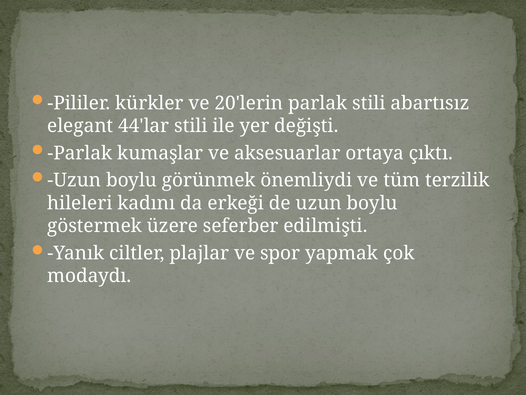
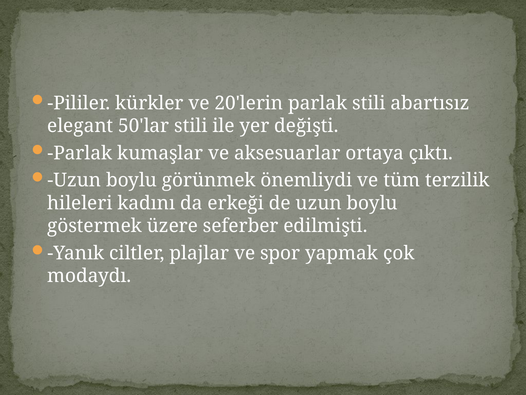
44'lar: 44'lar -> 50'lar (144, 126)
